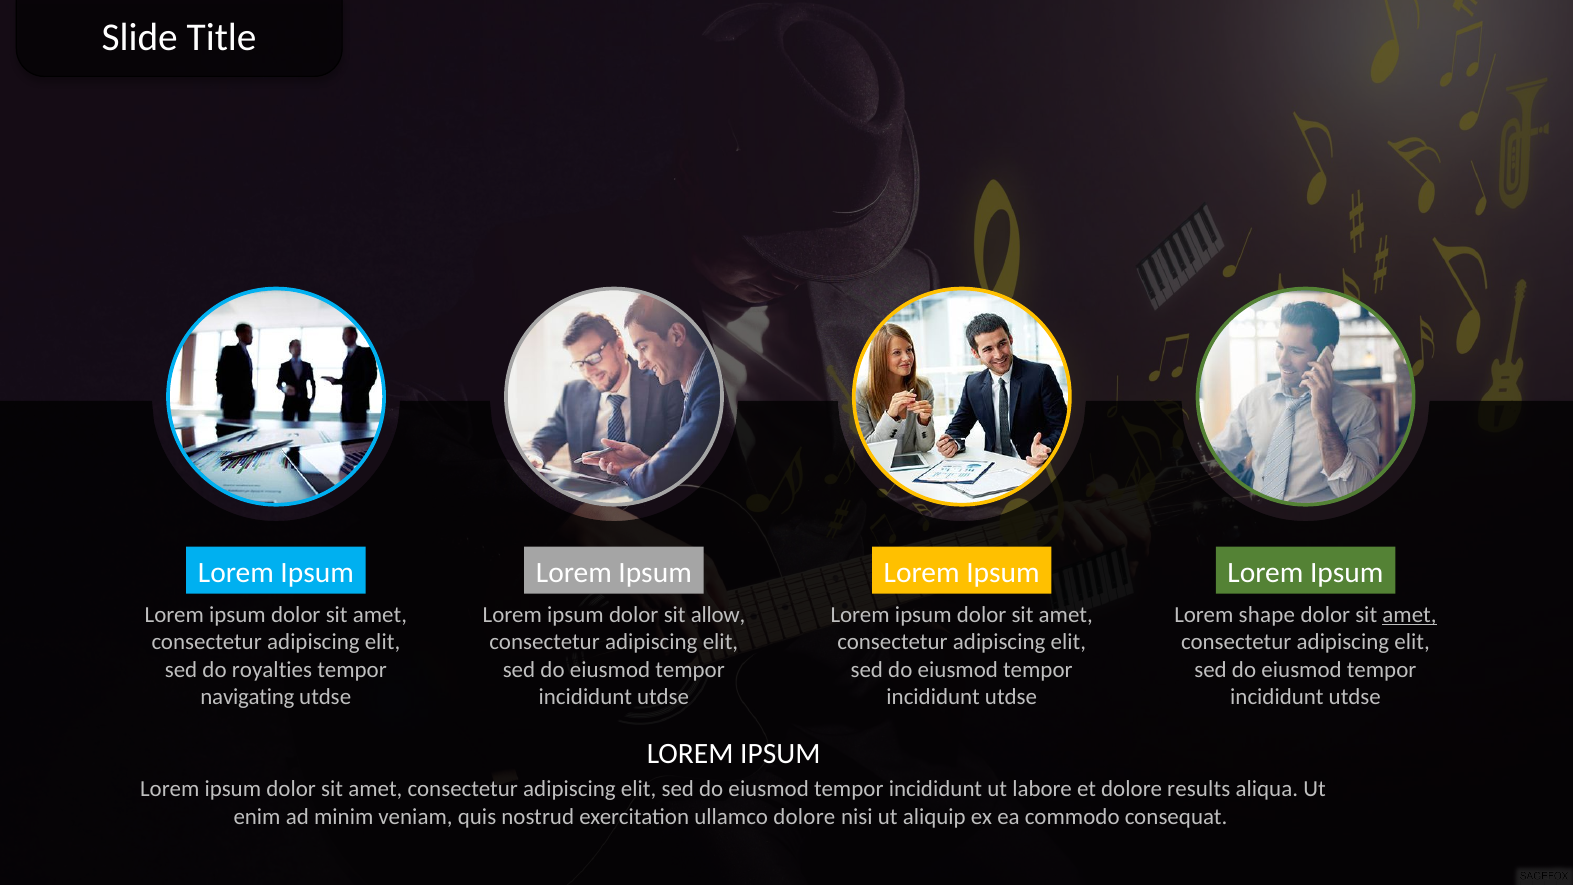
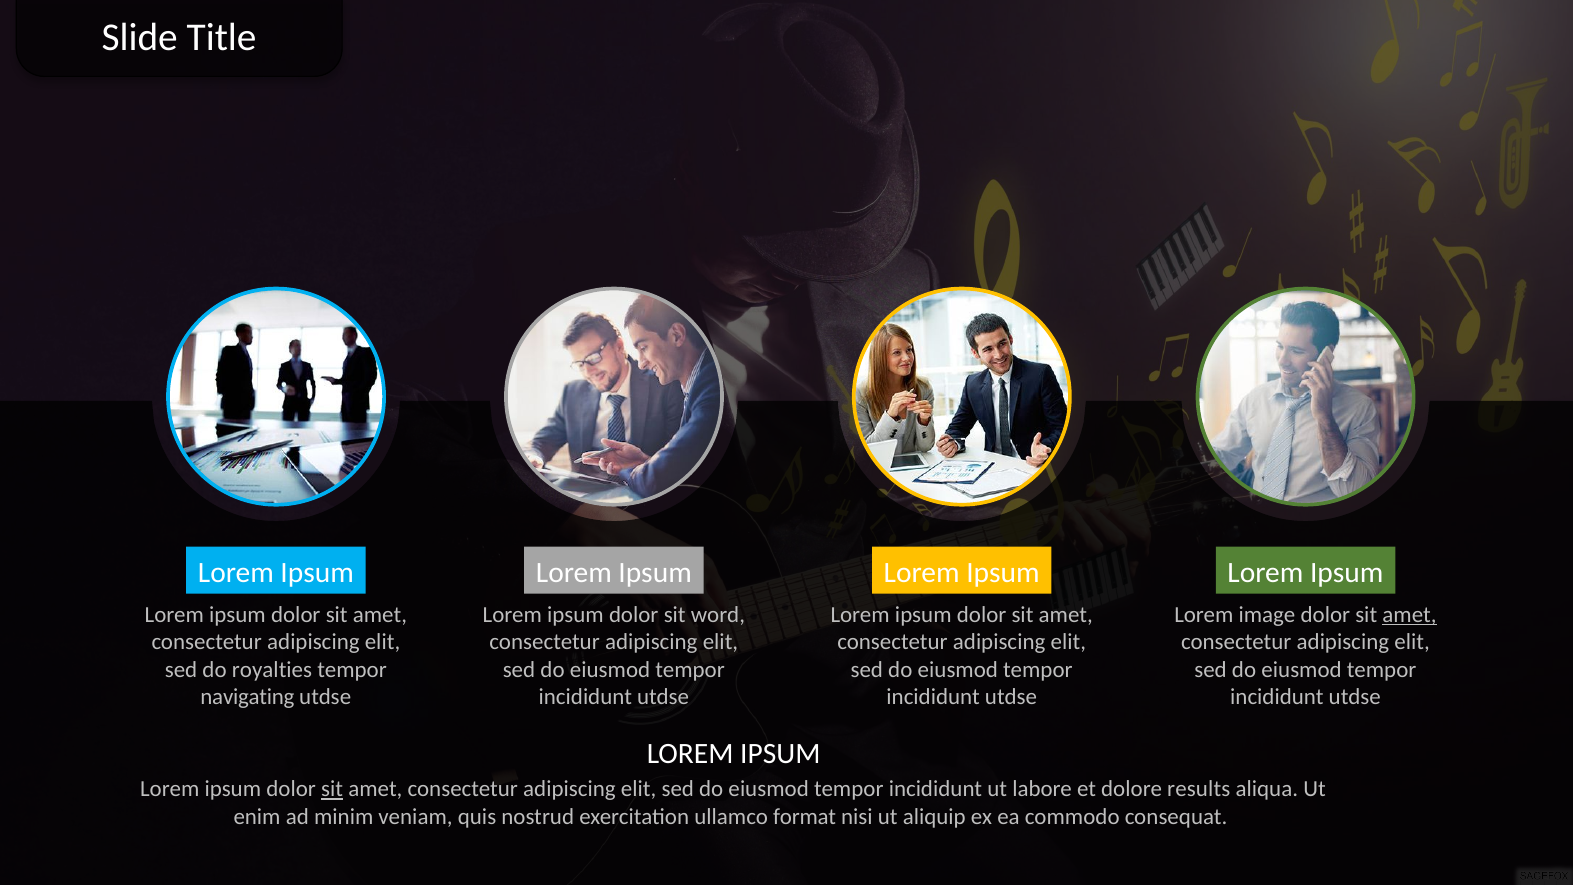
allow: allow -> word (718, 615)
shape: shape -> image (1267, 615)
sit underline: none -> present (332, 789)
ullamco dolore: dolore -> format (805, 816)
